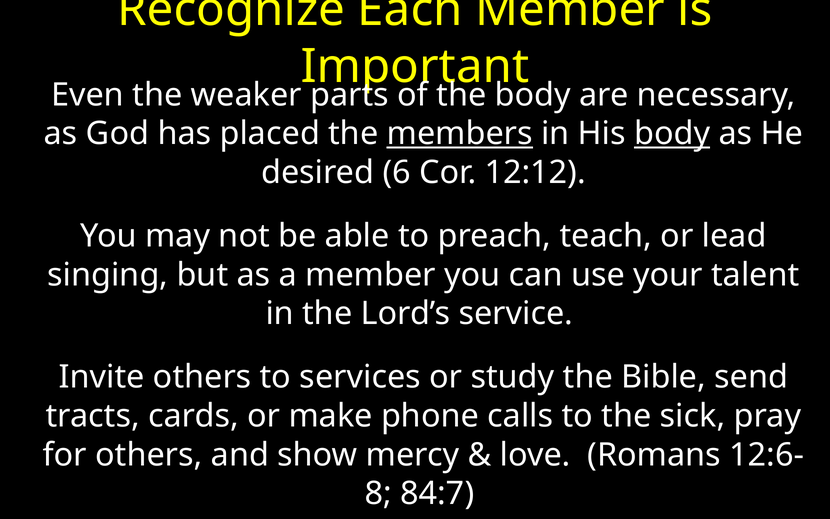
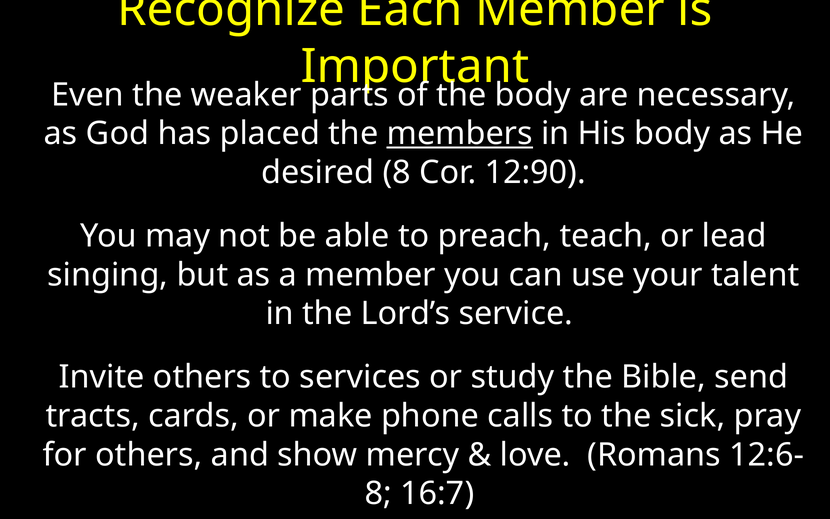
body underline: present -> none (672, 134)
desired 6: 6 -> 8 (397, 173)
12:12: 12:12 -> 12:90 (535, 173)
84:7: 84:7 -> 16:7 (437, 494)
